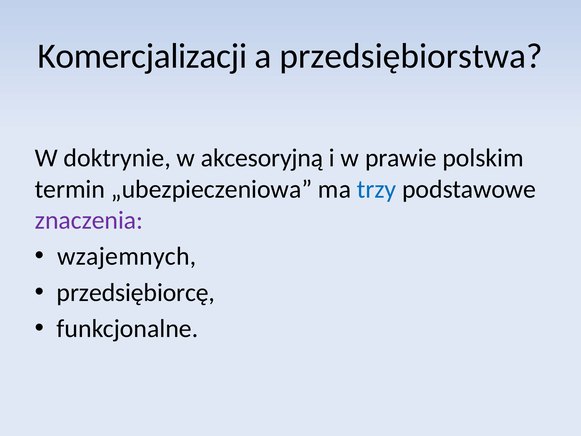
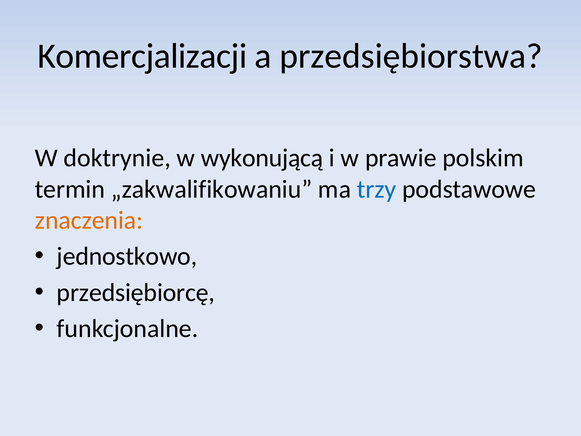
akcesoryjną: akcesoryjną -> wykonującą (262, 158)
„ubezpieczeniowa: „ubezpieczeniowa -> „zakwalifikowaniu (212, 189)
znaczenia colour: purple -> orange (89, 220)
wzajemnych: wzajemnych -> jednostkowo (127, 256)
